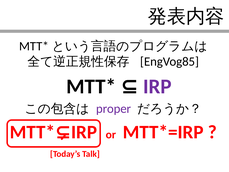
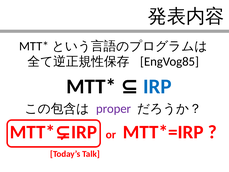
IRP colour: purple -> blue (157, 86)
